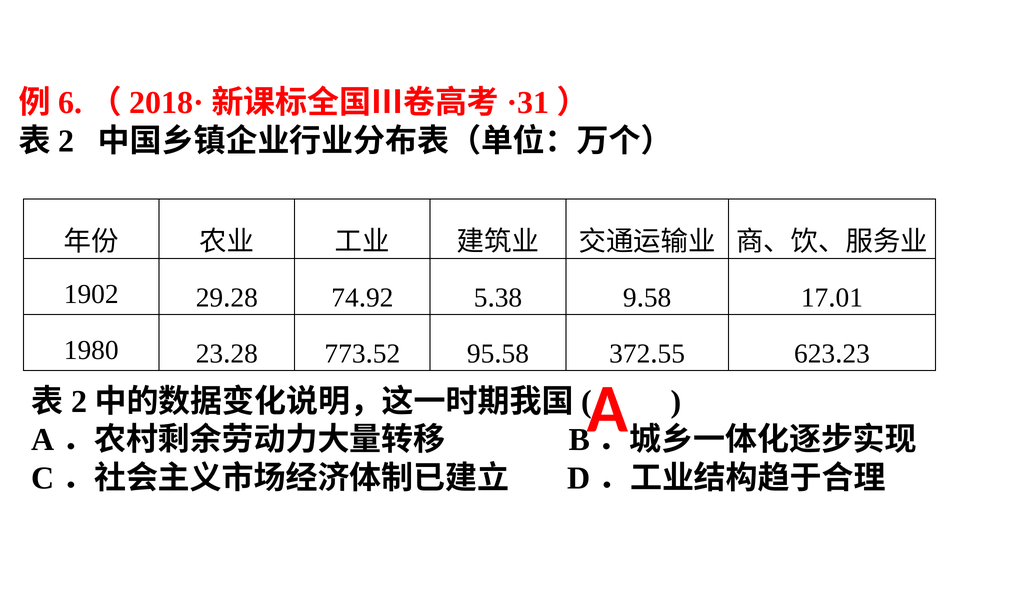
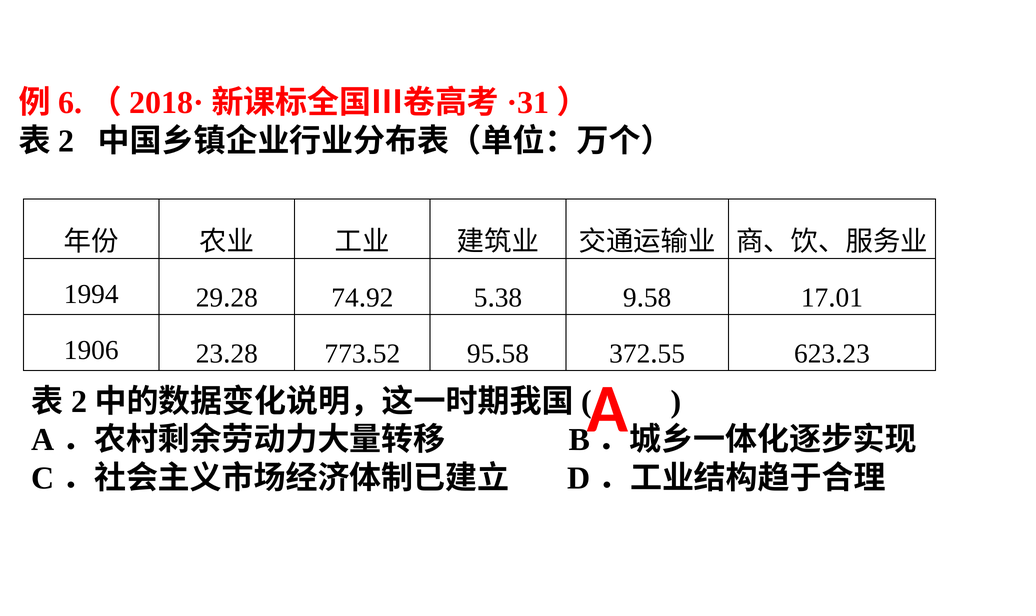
1902: 1902 -> 1994 (91, 295)
1980: 1980 -> 1906 (91, 351)
